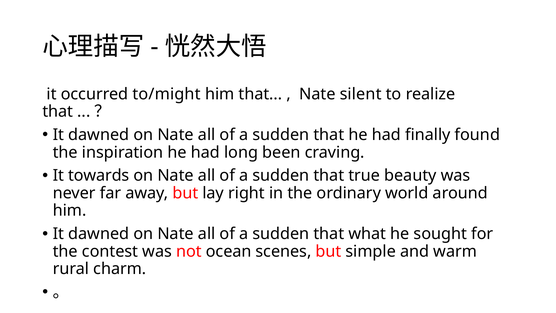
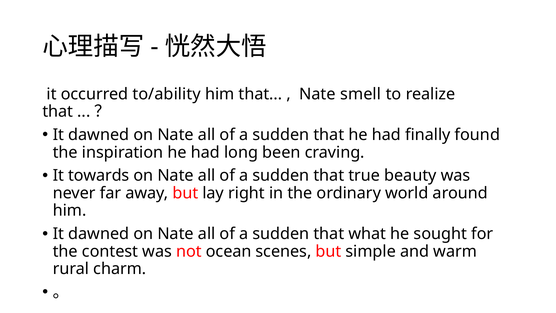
to/might: to/might -> to/ability (167, 94)
silent: silent -> smell (361, 94)
